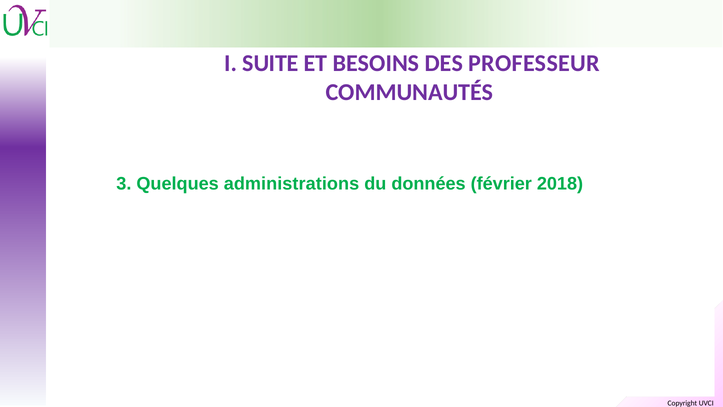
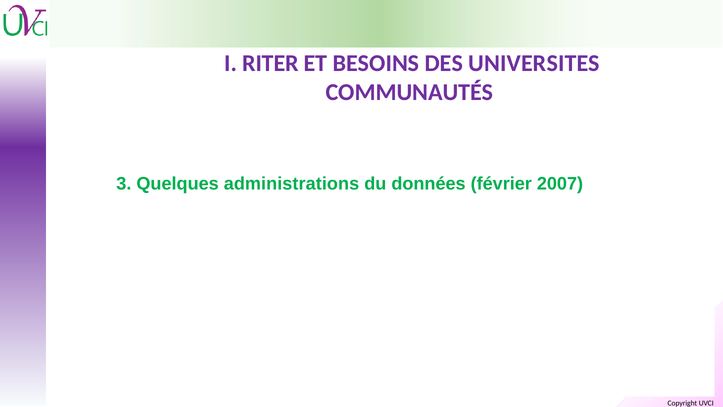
SUITE: SUITE -> RITER (270, 63)
PROFESSEUR: PROFESSEUR -> UNIVERSITES (534, 63)
2018: 2018 -> 2007 (560, 183)
